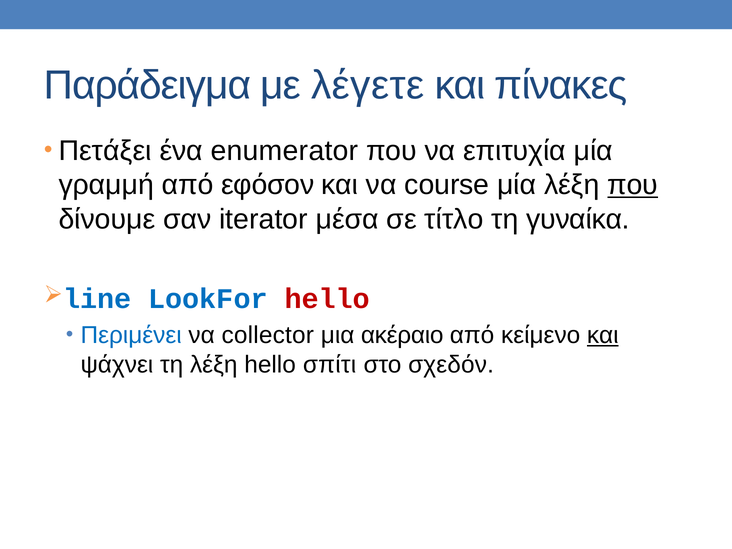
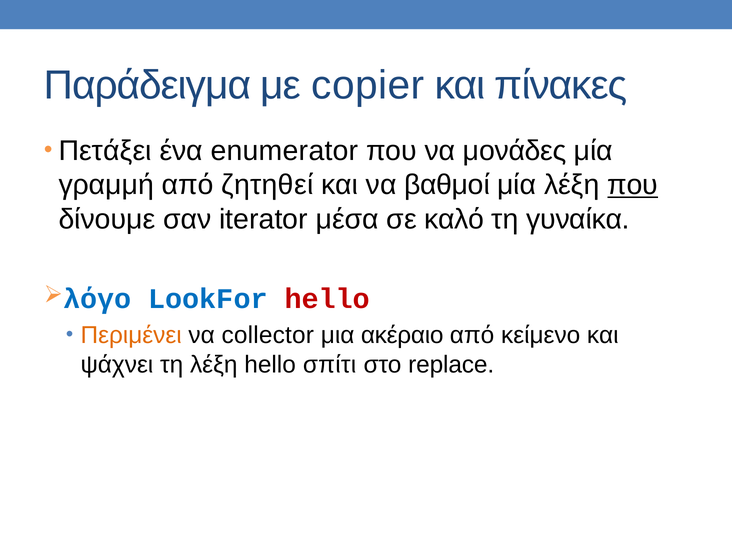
λέγετε: λέγετε -> copier (368, 85)
επιτυχία: επιτυχία -> μονάδες (515, 151)
εφόσον: εφόσον -> ζητηθεί (267, 185)
course: course -> βαθμοί (447, 185)
τίτλο: τίτλο -> καλό (454, 219)
line: line -> λόγο (97, 299)
Περιμένει colour: blue -> orange (131, 335)
και underline: present -> none (603, 335)
σχεδόν: σχεδόν -> replace (451, 365)
